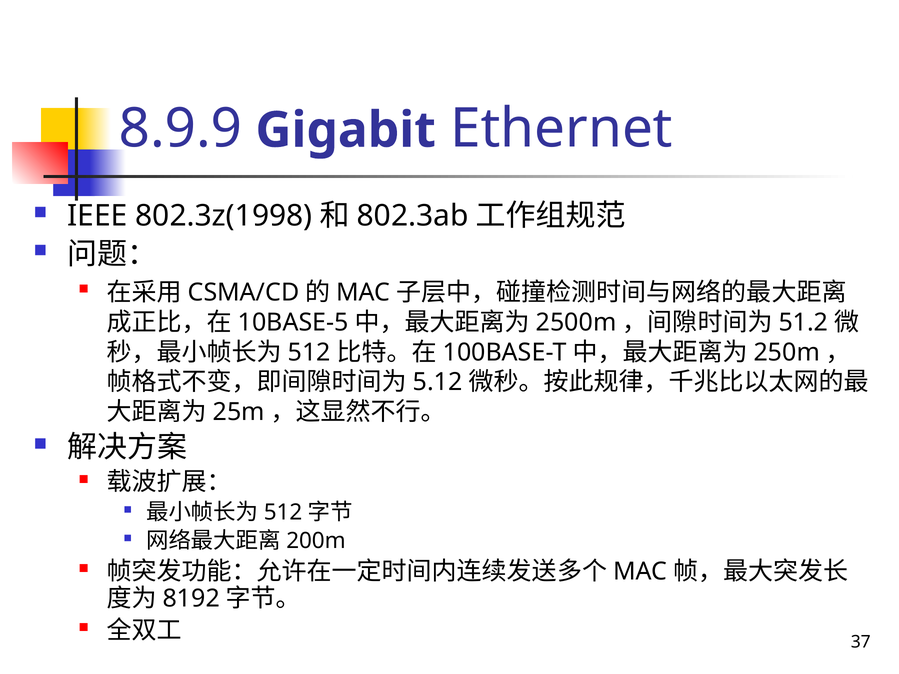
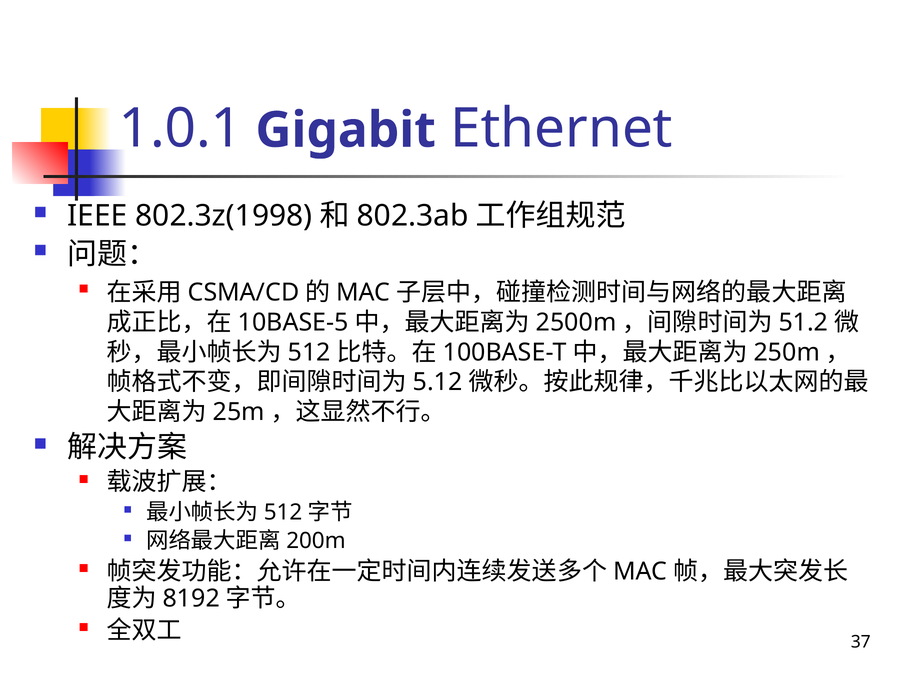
8.9.9: 8.9.9 -> 1.0.1 (181, 129)
